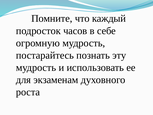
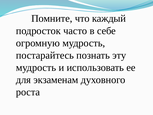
часов: часов -> часто (75, 31)
